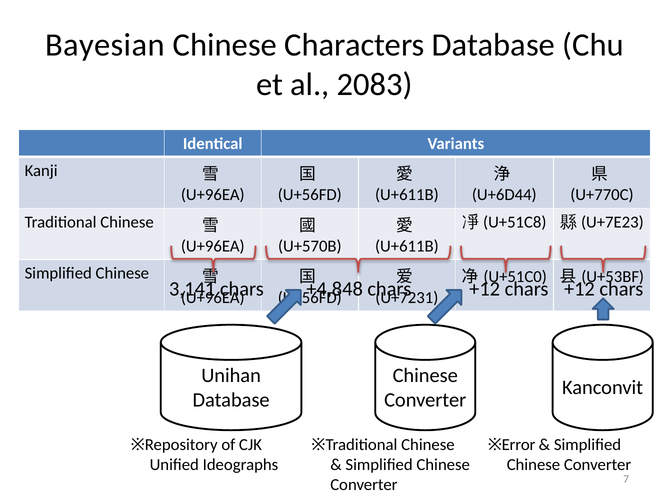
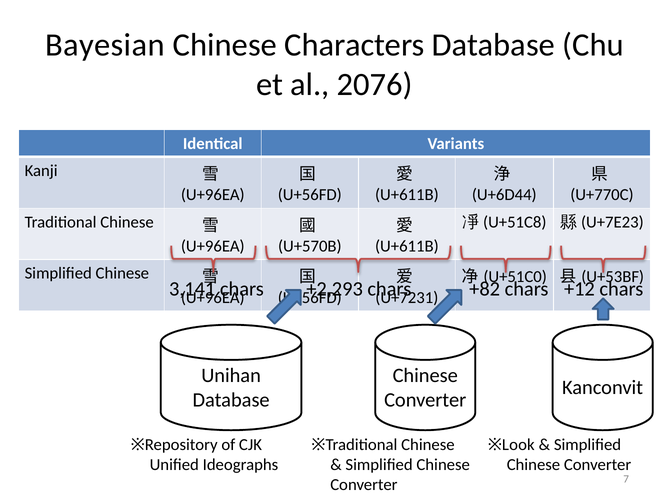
2083: 2083 -> 2076 (375, 84)
+4,848: +4,848 -> +2,293 (335, 289)
+12: +12 -> +82 (485, 289)
Error: Error -> Look (518, 444)
